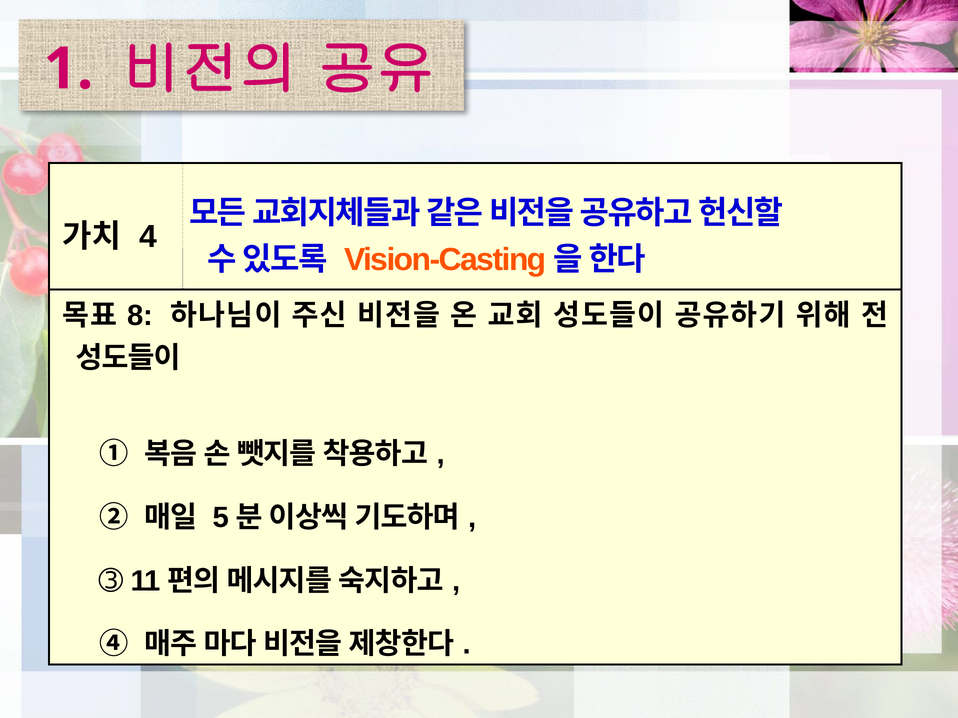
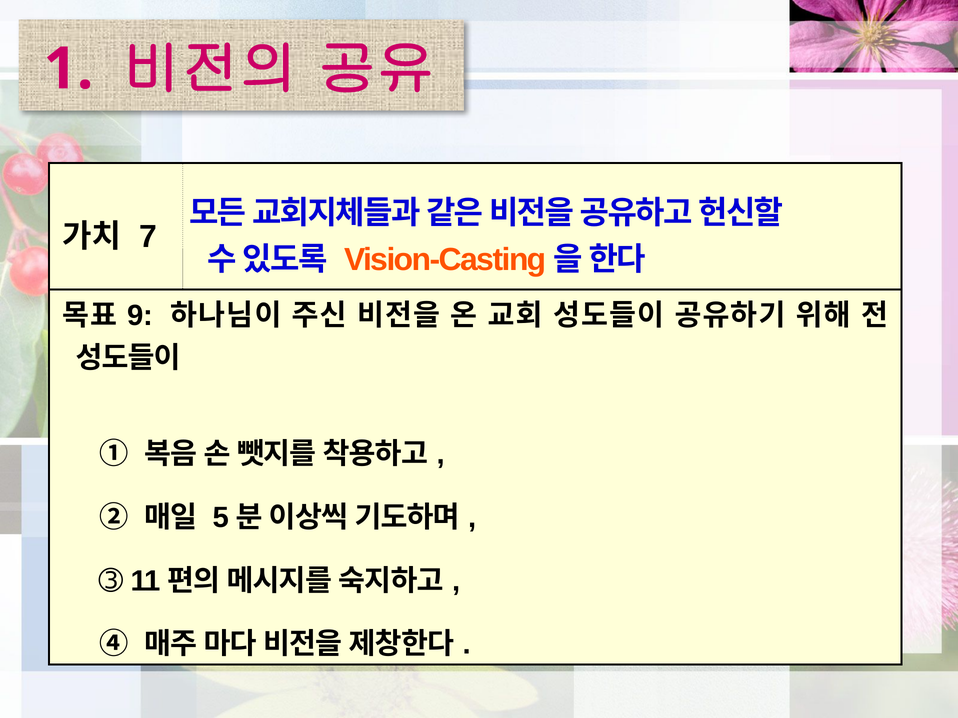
4: 4 -> 7 (148, 237)
8: 8 -> 9 (140, 316)
